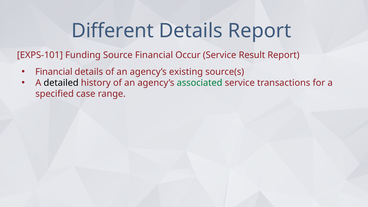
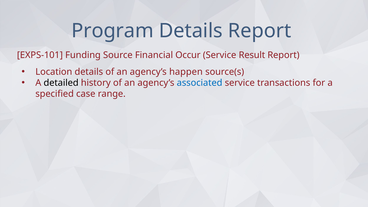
Different: Different -> Program (113, 31)
Financial: Financial -> Location (54, 72)
existing: existing -> happen (186, 72)
associated colour: green -> blue (200, 83)
